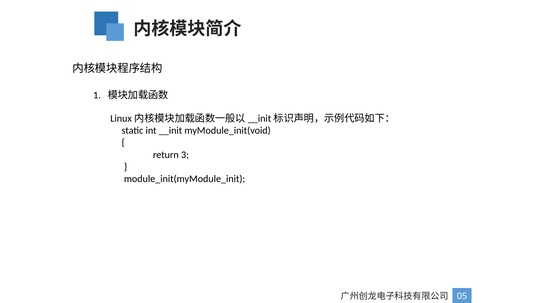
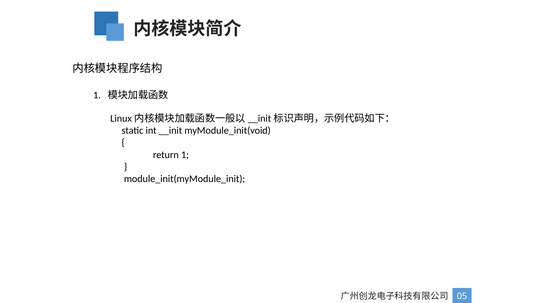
return 3: 3 -> 1 (185, 155)
